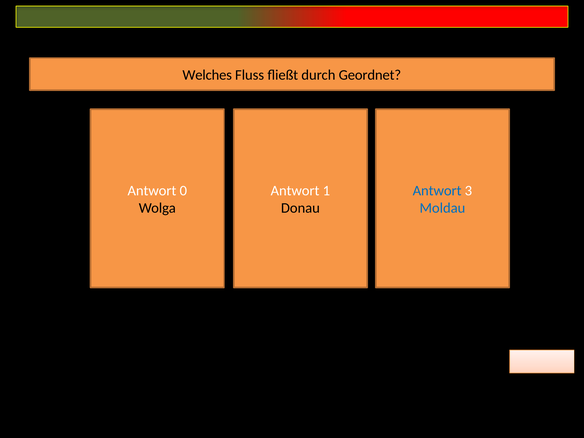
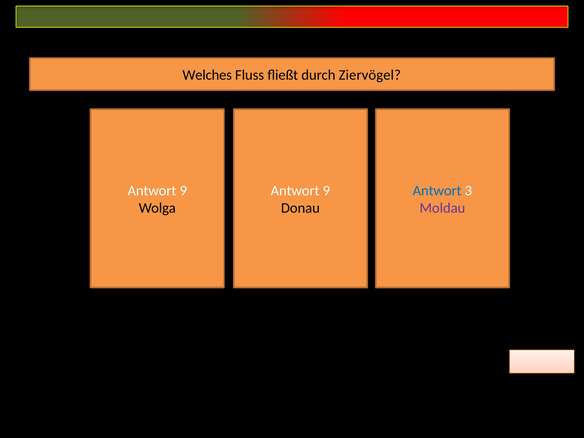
Geordnet: Geordnet -> Ziervögel (370, 75)
0: 0 -> 9 (183, 191)
1: 1 -> 9 (326, 191)
Moldau colour: blue -> purple (442, 208)
